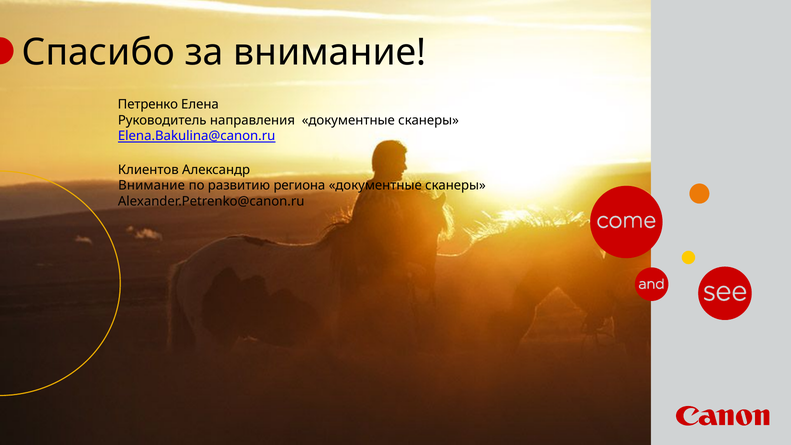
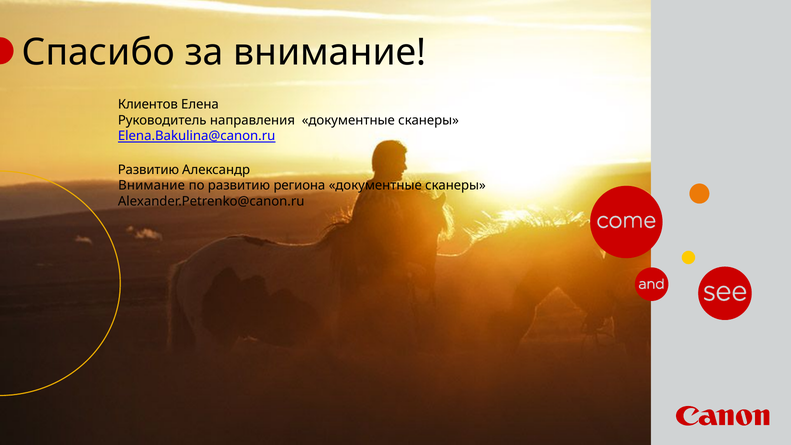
Петренко: Петренко -> Клиентов (148, 104)
Клиентов: Клиентов -> Развитию (148, 170)
